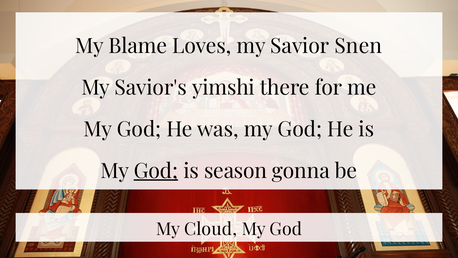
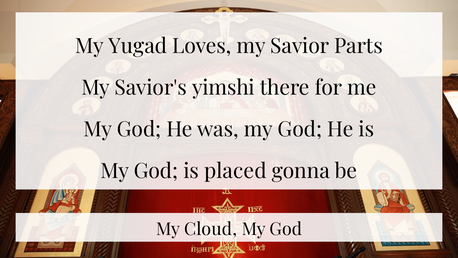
Blame: Blame -> Yugad (138, 46)
Snen: Snen -> Parts (358, 46)
God underline: present -> none (156, 171)
season: season -> placed (235, 171)
